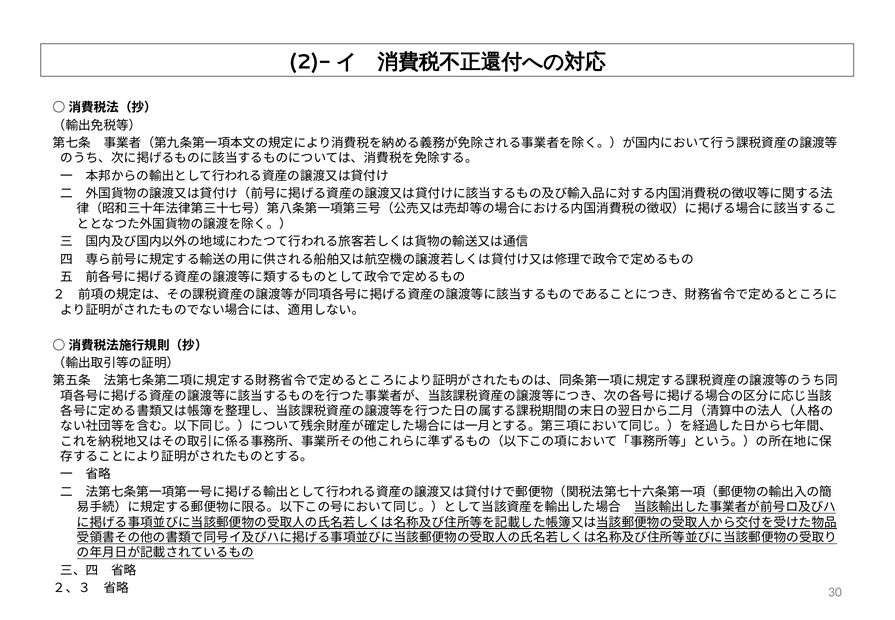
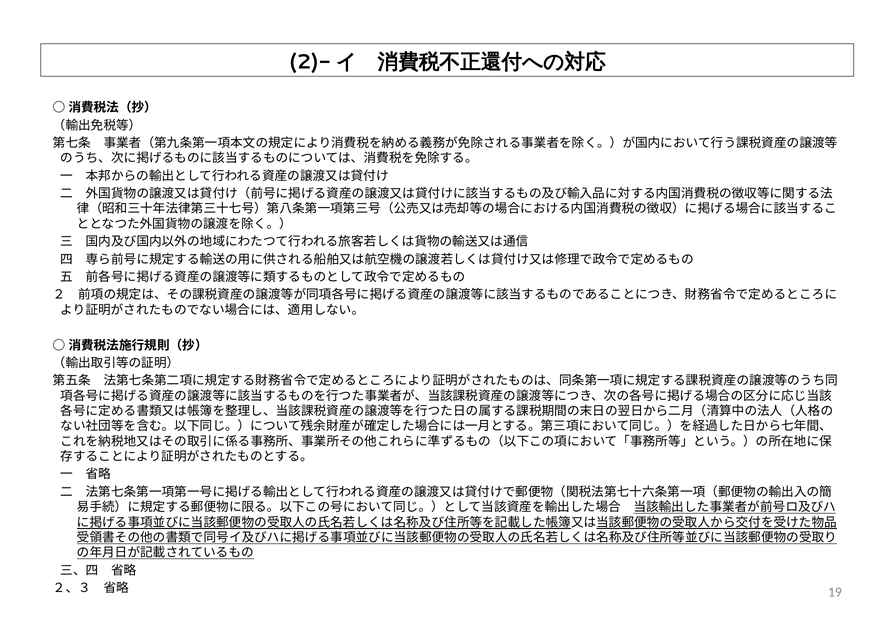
30: 30 -> 19 (835, 592)
